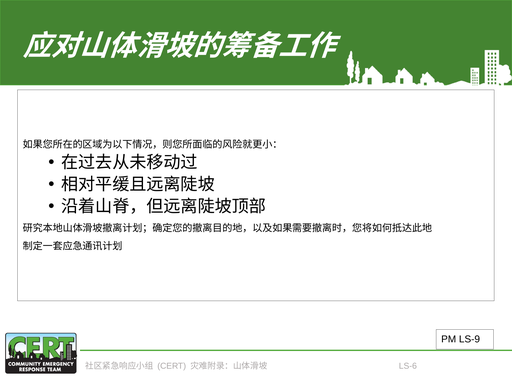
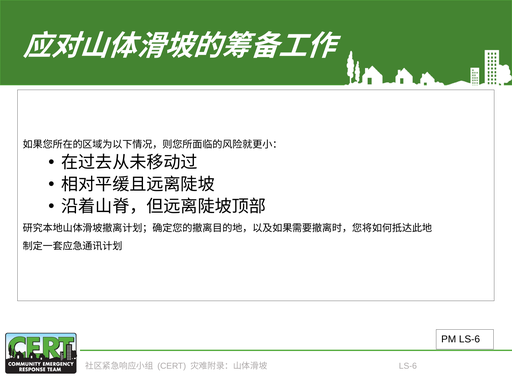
PM LS-9: LS-9 -> LS-6 (469, 339)
